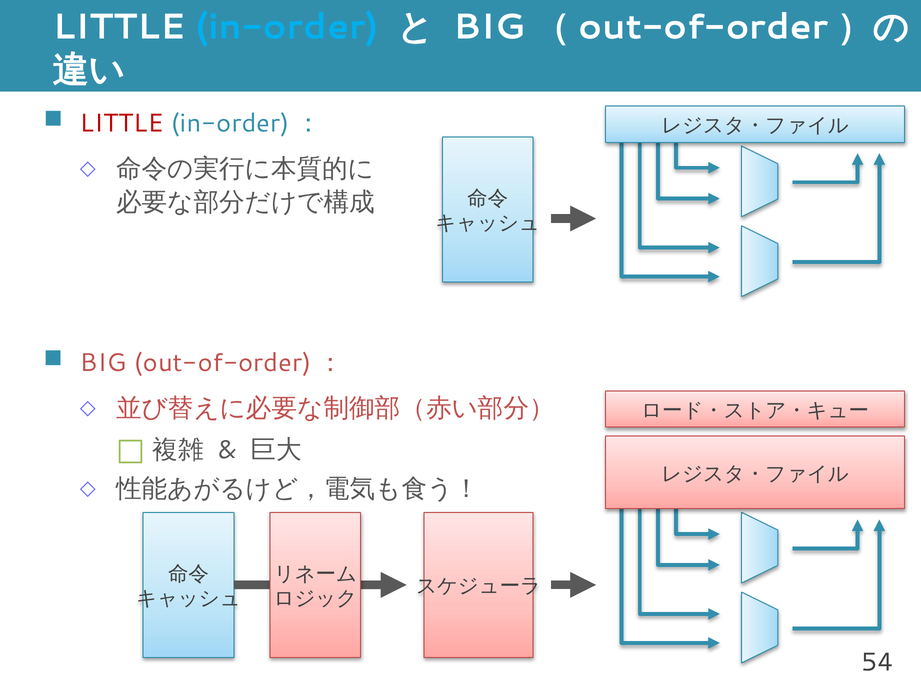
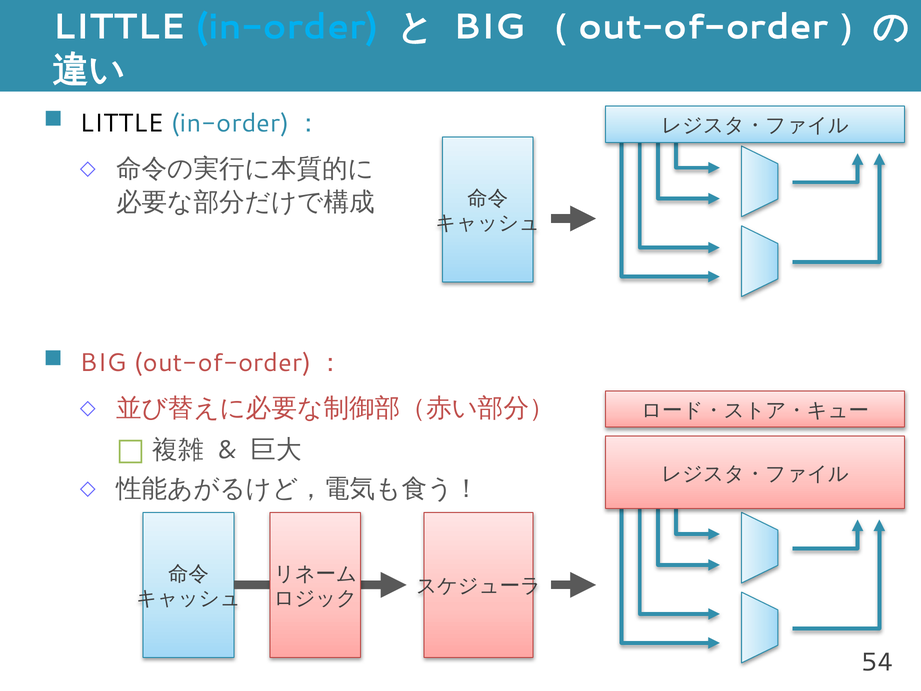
LITTLE colour: red -> black (122, 123)
